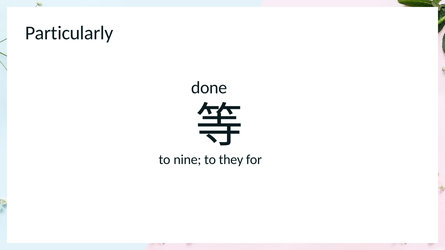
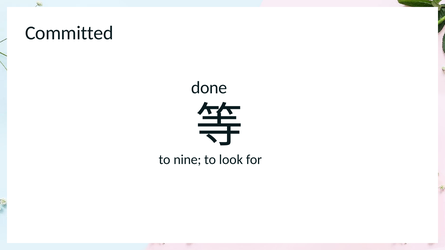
Particularly: Particularly -> Committed (69, 33)
they: they -> look (231, 160)
